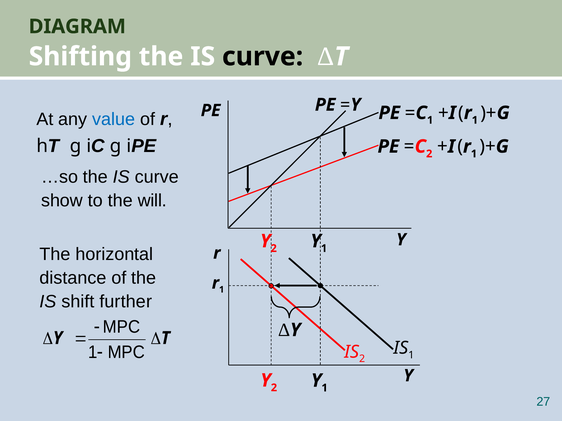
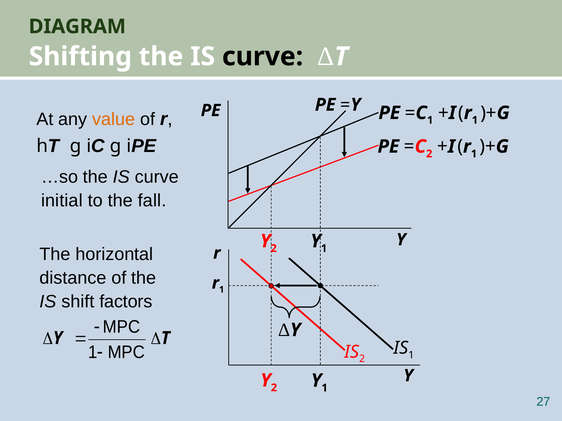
value colour: blue -> orange (114, 119)
show: show -> initial (62, 201)
will: will -> fall (152, 201)
further: further -> factors (126, 302)
